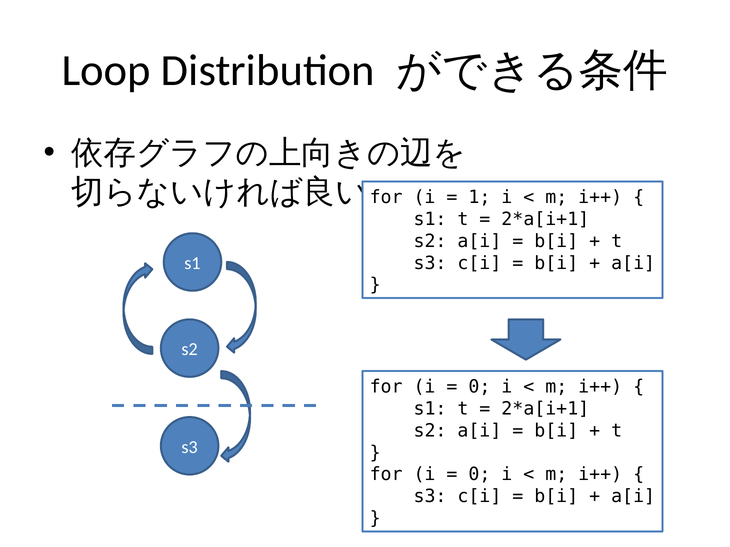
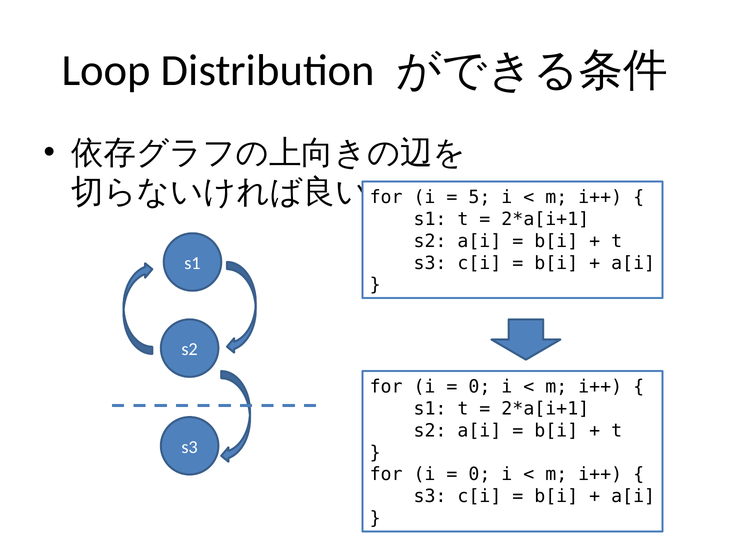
1: 1 -> 5 (479, 198)
